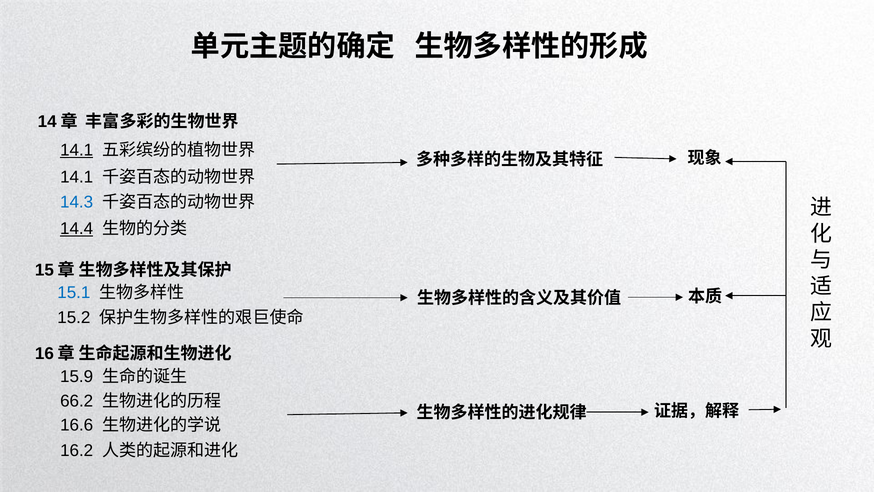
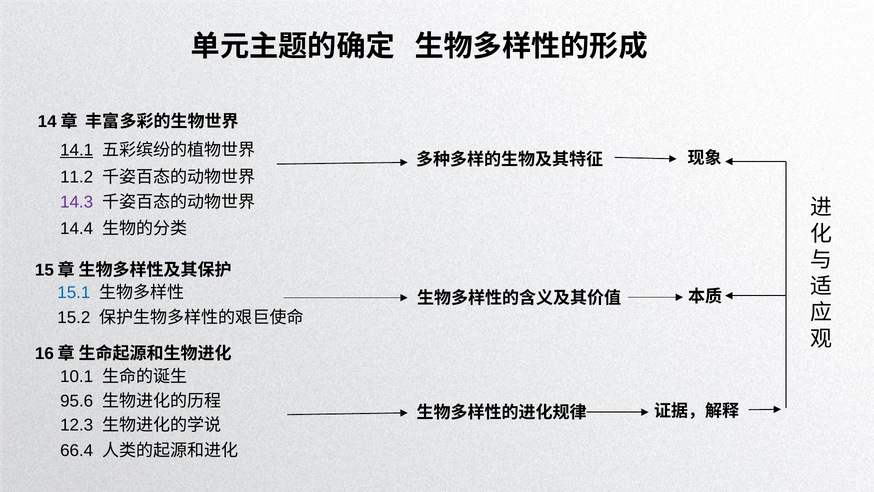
14.1: 14.1 -> 11.2 (77, 177)
14.3 colour: blue -> purple (77, 202)
14.4 underline: present -> none (77, 229)
15.9: 15.9 -> 10.1 (77, 376)
66.2: 66.2 -> 95.6 (77, 401)
16.6: 16.6 -> 12.3 (77, 425)
16.2: 16.2 -> 66.4 (77, 450)
